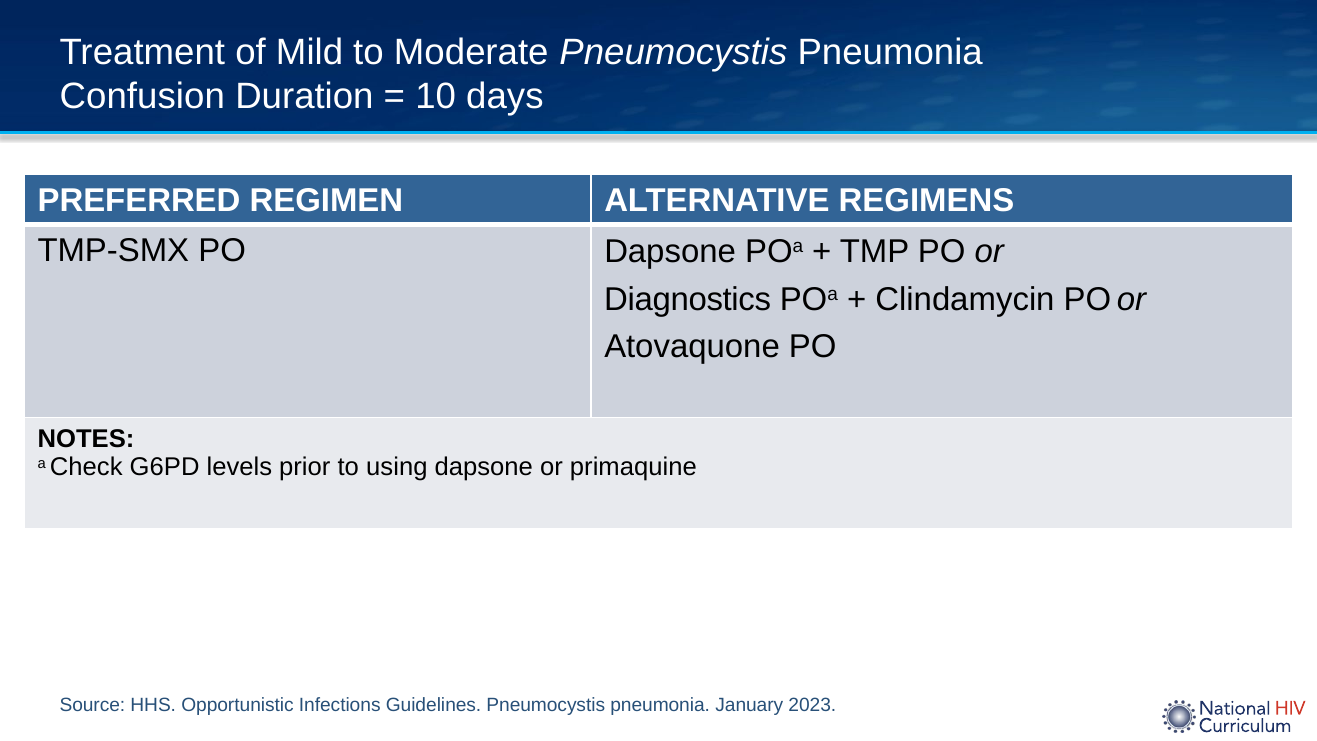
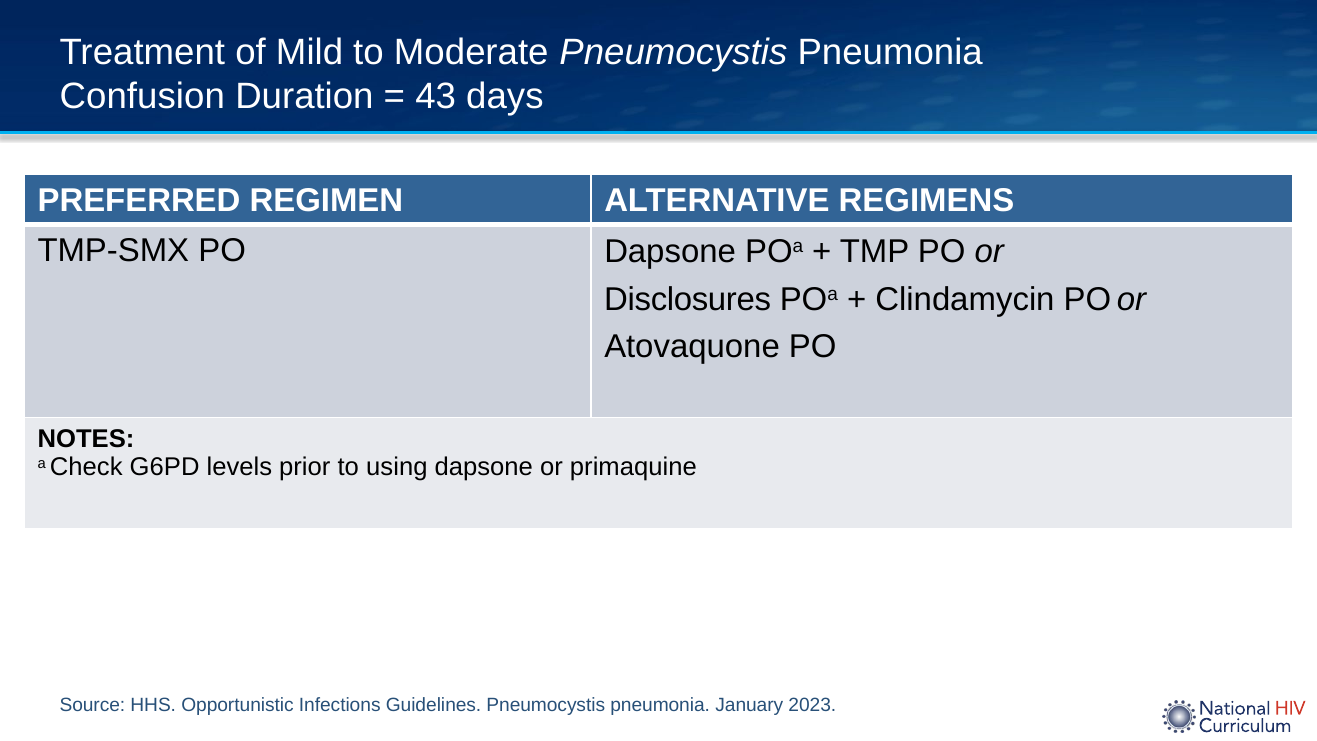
10: 10 -> 43 (436, 96)
Diagnostics: Diagnostics -> Disclosures (688, 299)
